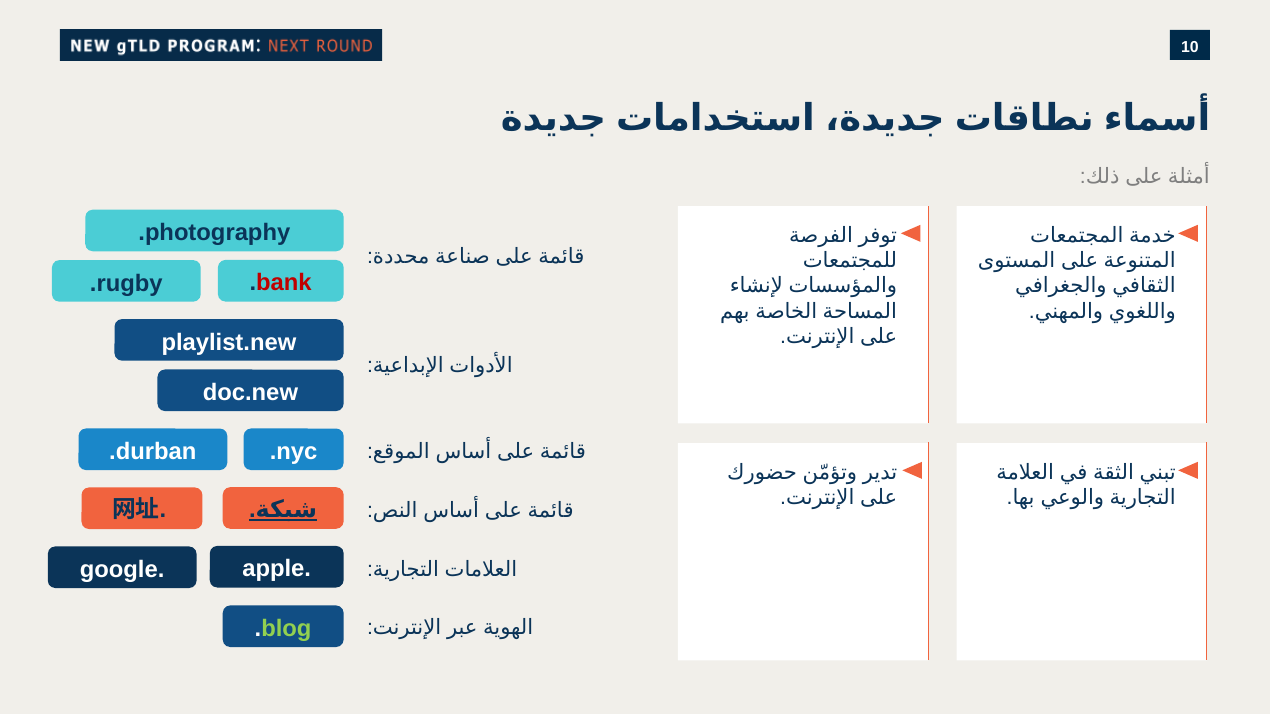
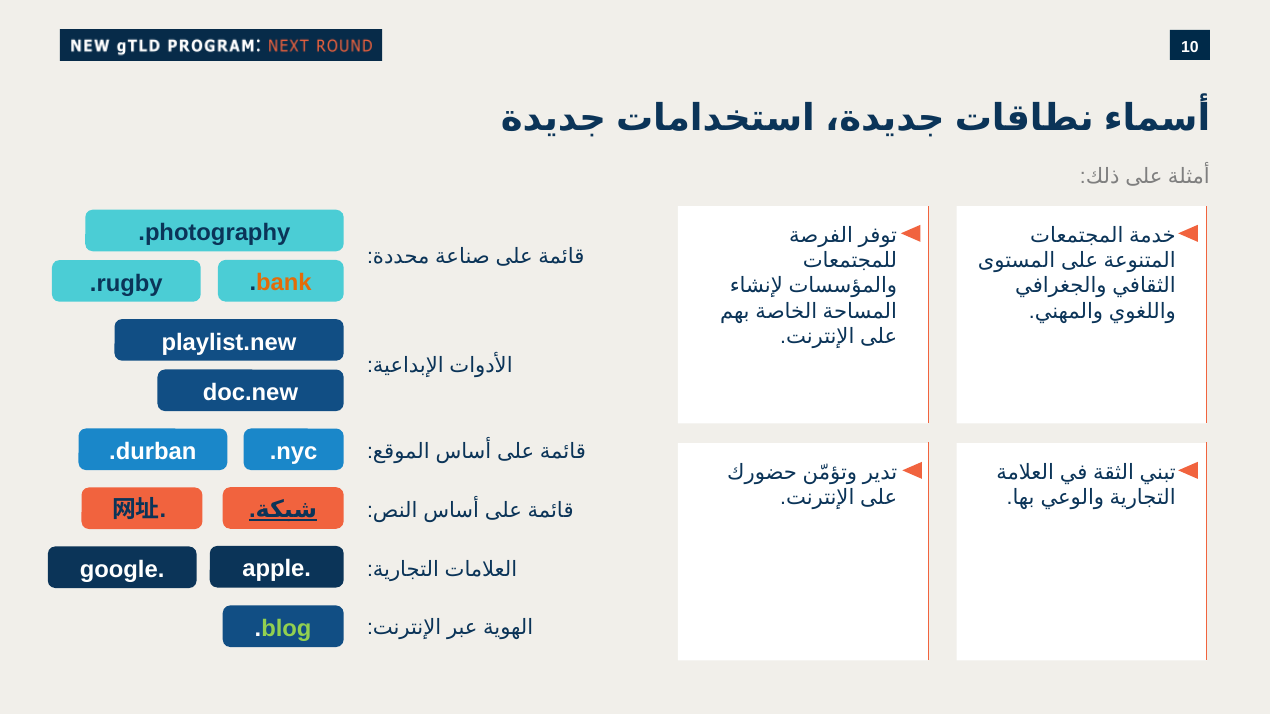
bank colour: red -> orange (284, 283)
